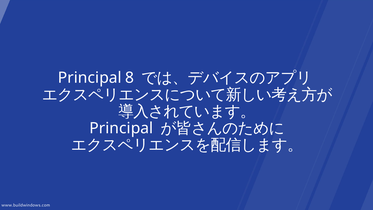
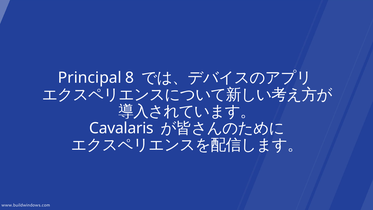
Principal: Principal -> Cavalaris (121, 128)
